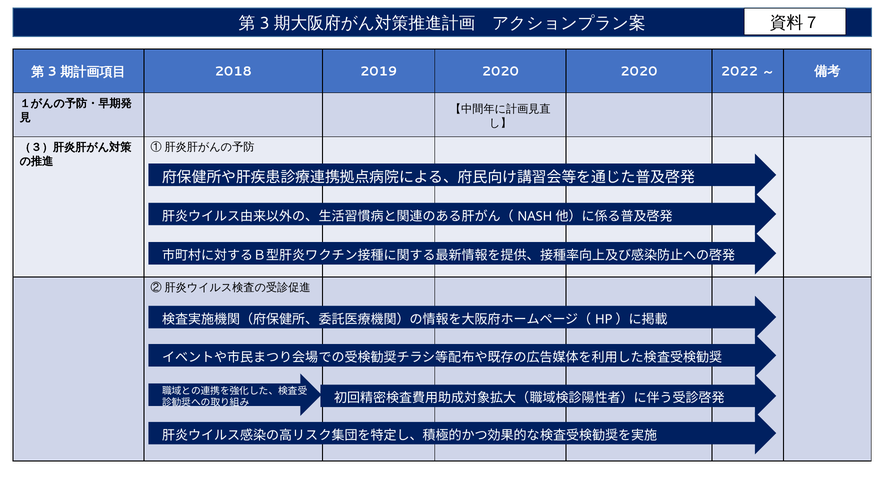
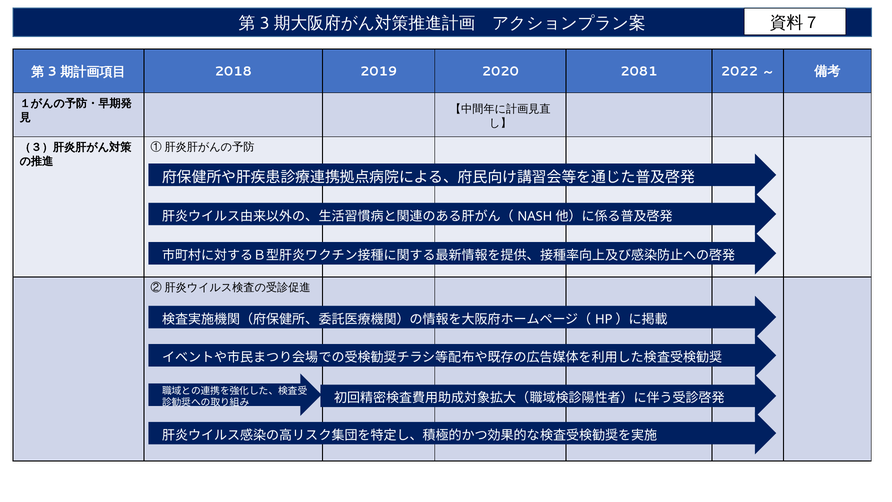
2020 2020: 2020 -> 2081 (639, 72)
